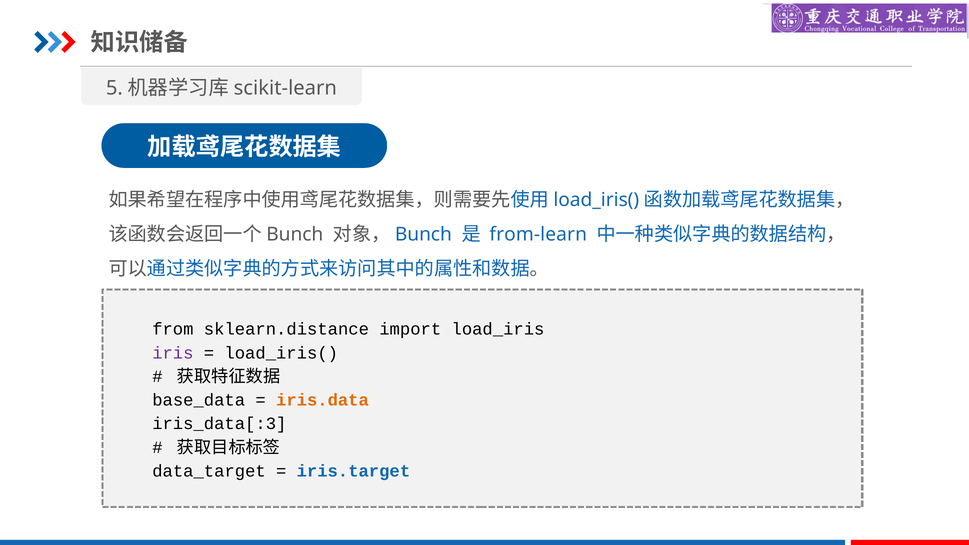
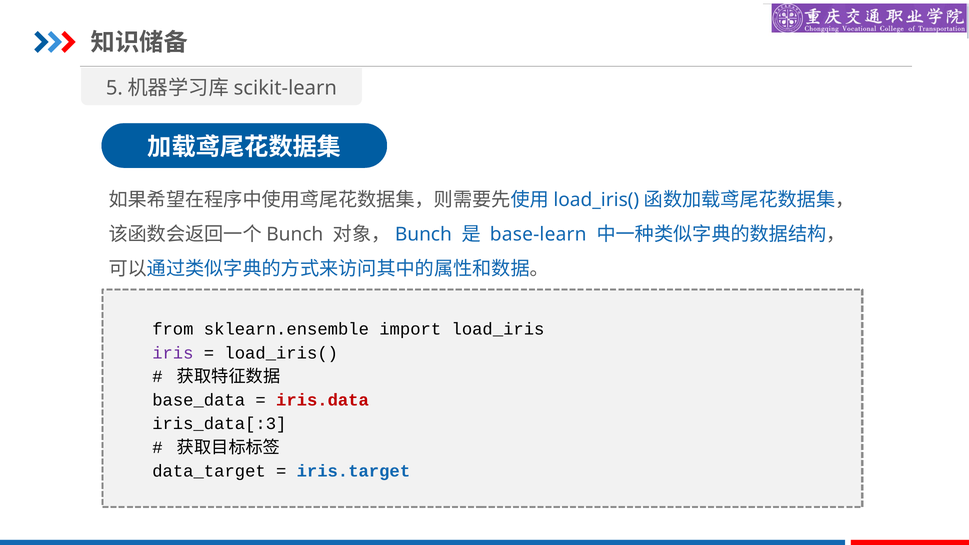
from-learn: from-learn -> base-learn (538, 235)
sklearn.distance: sklearn.distance -> sklearn.ensemble (286, 329)
iris.data colour: orange -> red (322, 400)
